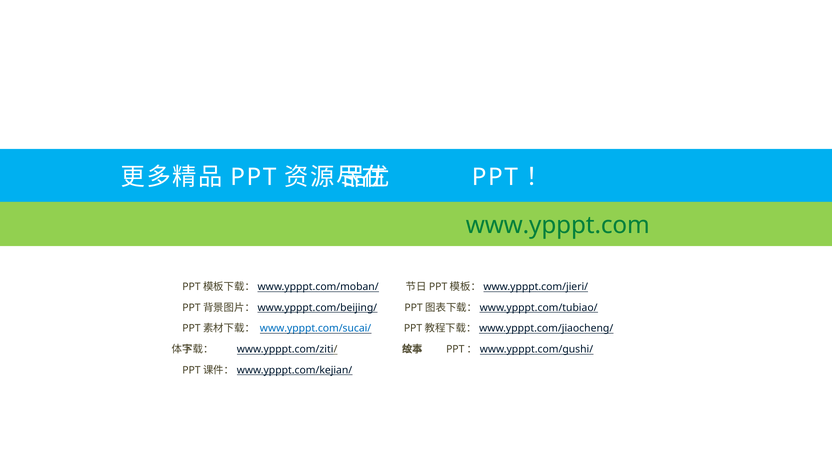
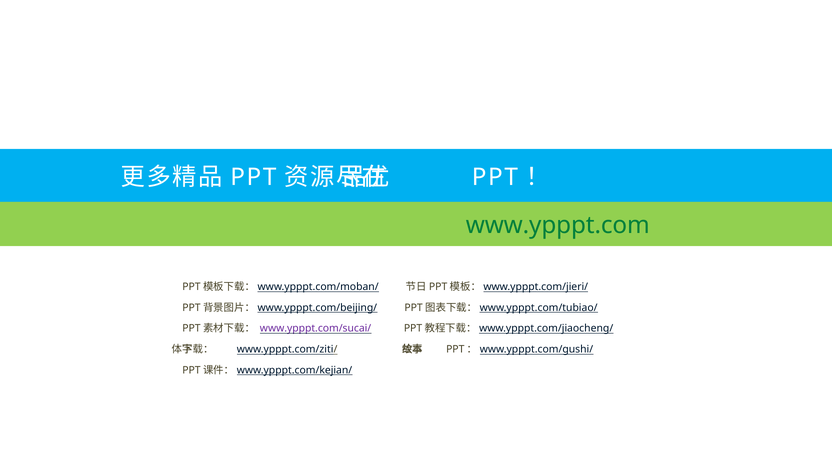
www.ypppt.com/sucai/ colour: blue -> purple (316, 329)
